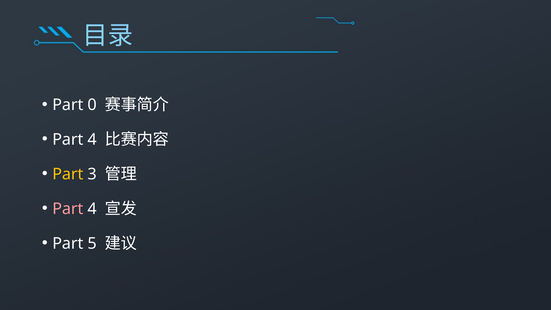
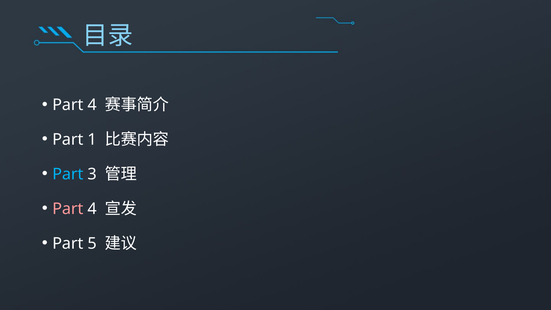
0: 0 -> 4 (92, 105)
4: 4 -> 1 (92, 139)
Part colour: yellow -> light blue (68, 174)
